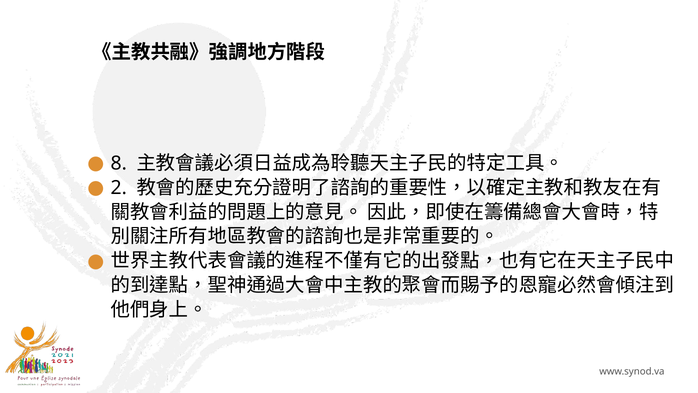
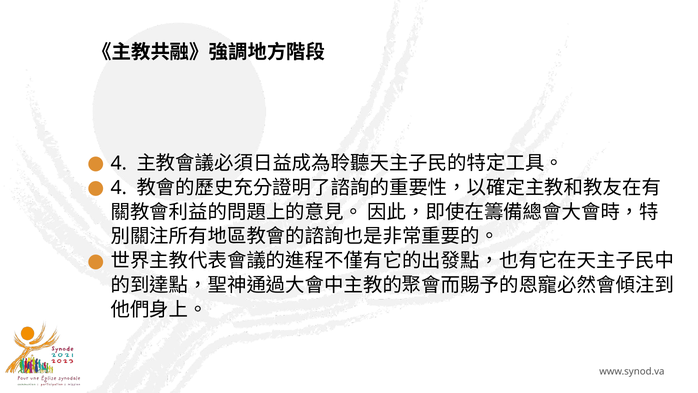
8: 8 -> 4 (119, 163)
2: 2 -> 4 (119, 187)
